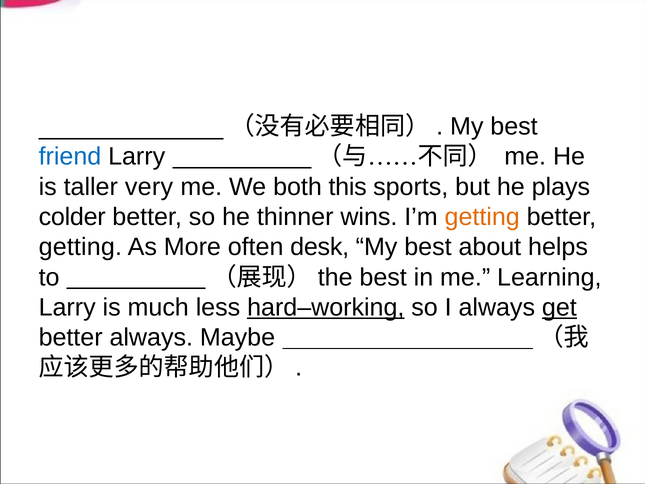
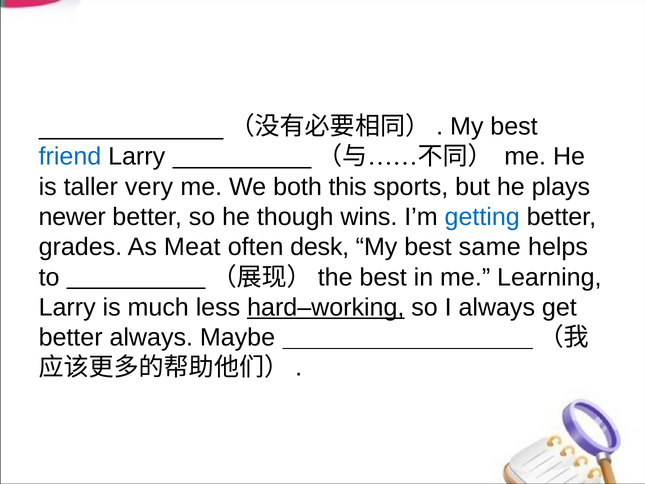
colder: colder -> newer (72, 217)
thinner: thinner -> though (295, 217)
getting colour: orange -> blue (482, 217)
getting: getting -> grades (80, 247)
More: More -> Meat (192, 247)
about: about -> same (490, 247)
get underline: present -> none (559, 307)
